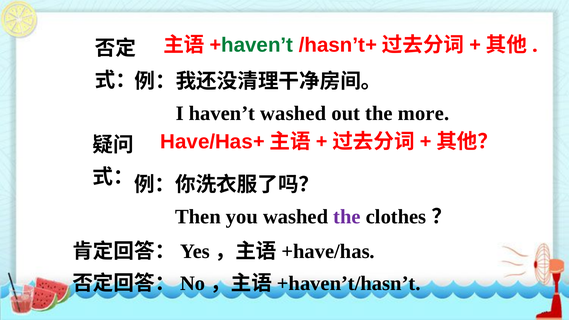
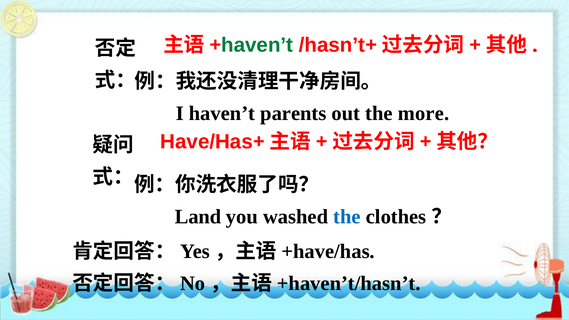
haven’t washed: washed -> parents (293, 114)
Then: Then -> Land (198, 217)
the colour: purple -> blue (347, 217)
